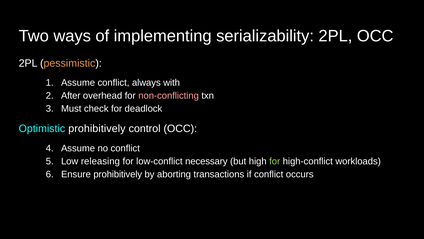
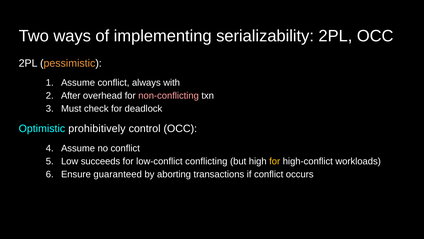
releasing: releasing -> succeeds (100, 161)
necessary: necessary -> conflicting (206, 161)
for colour: light green -> yellow (275, 161)
Ensure prohibitively: prohibitively -> guaranteed (118, 174)
